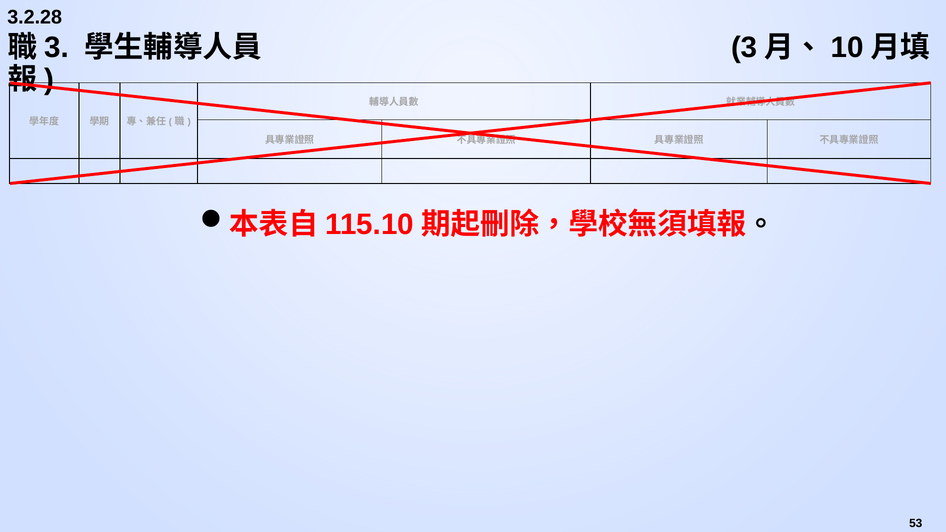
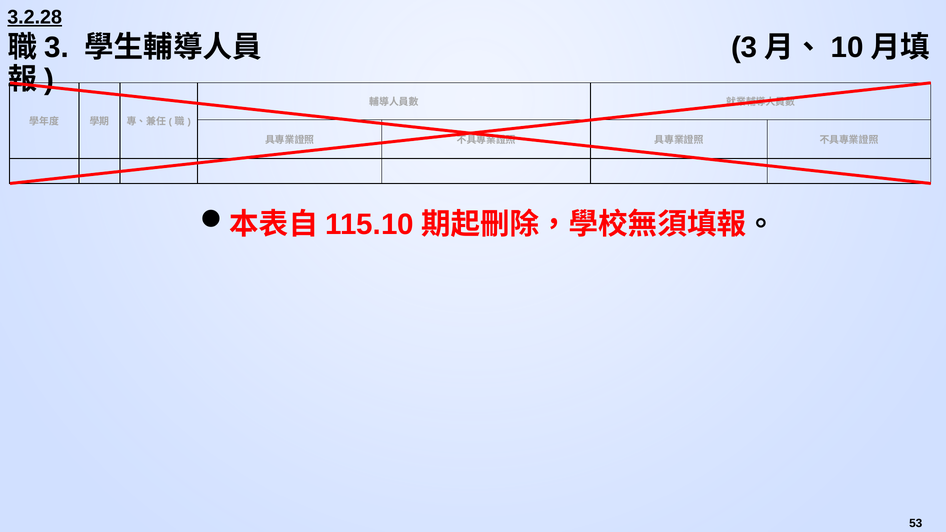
3.2.28 underline: none -> present (35, 17)
